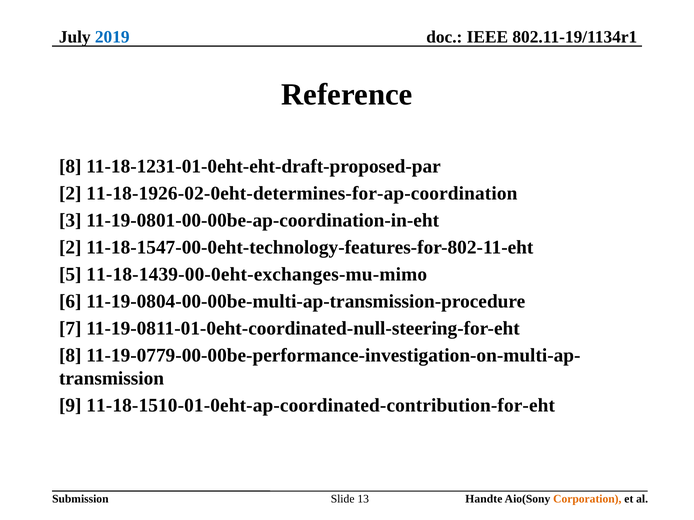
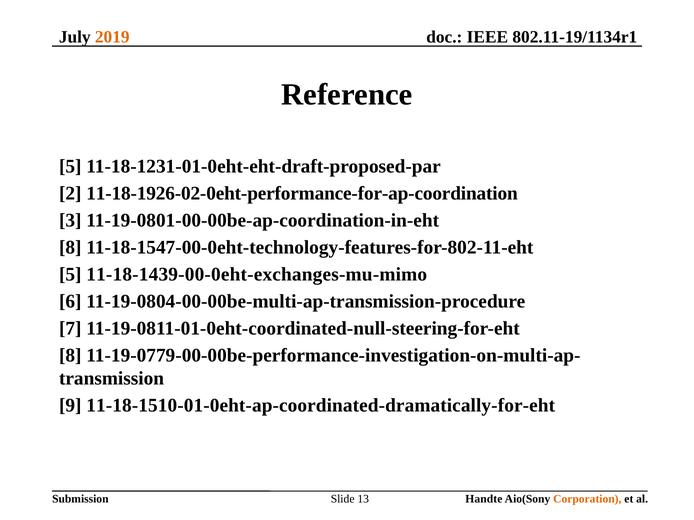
2019 colour: blue -> orange (112, 37)
8: 8 -> 5 (70, 167)
11-18-1926-02-0eht-determines-for-ap-coordination: 11-18-1926-02-0eht-determines-for-ap-coordination -> 11-18-1926-02-0eht-performance-for-ap-coordination (302, 194)
2: 2 -> 8 (70, 248)
11-18-1510-01-0eht-ap-coordinated-contribution-for-eht: 11-18-1510-01-0eht-ap-coordinated-contribution-for-eht -> 11-18-1510-01-0eht-ap-coordinated-dramatically-for-eht (321, 406)
